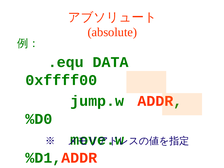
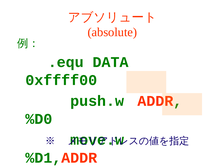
jump.w: jump.w -> push.w (97, 101)
